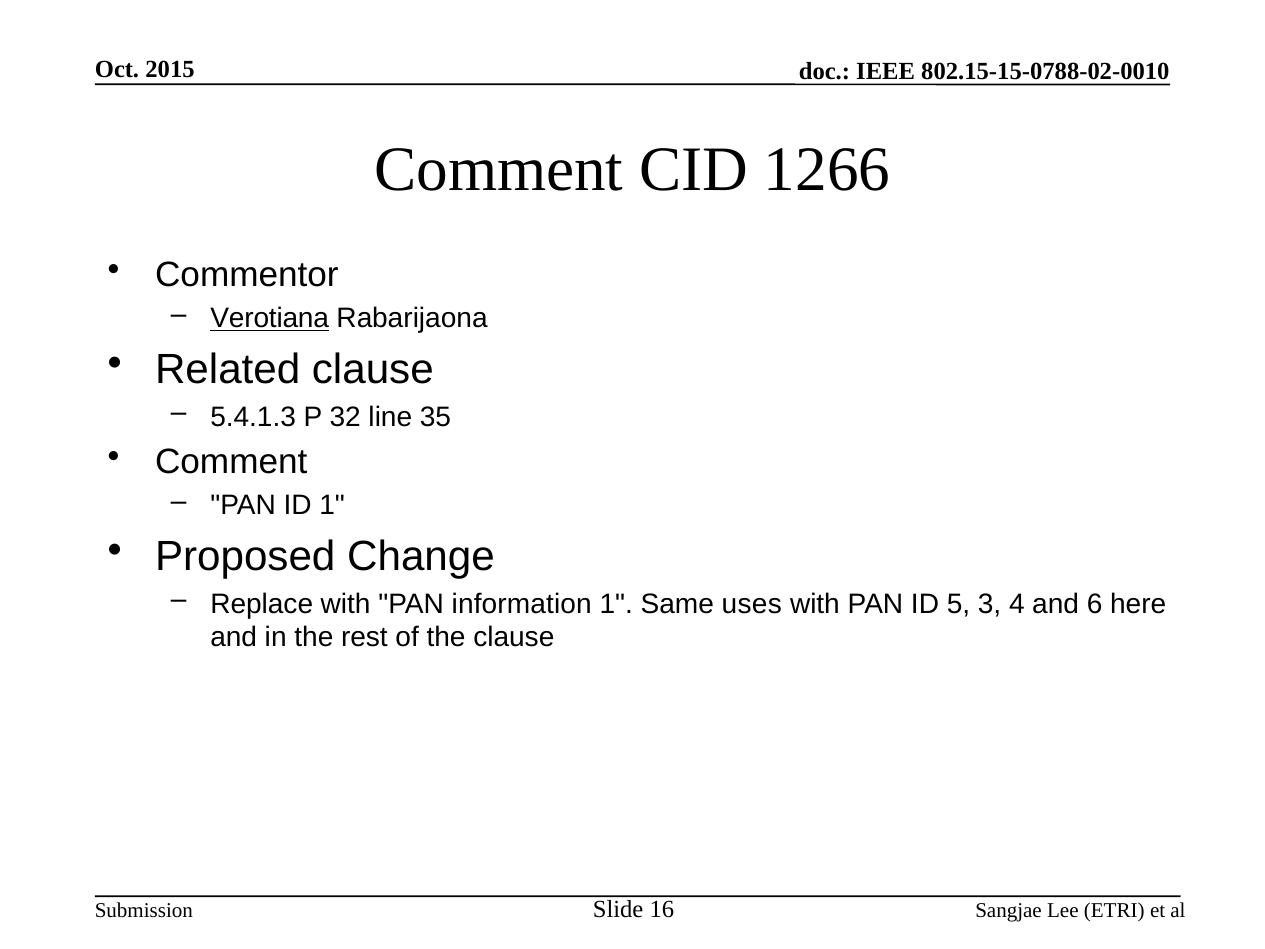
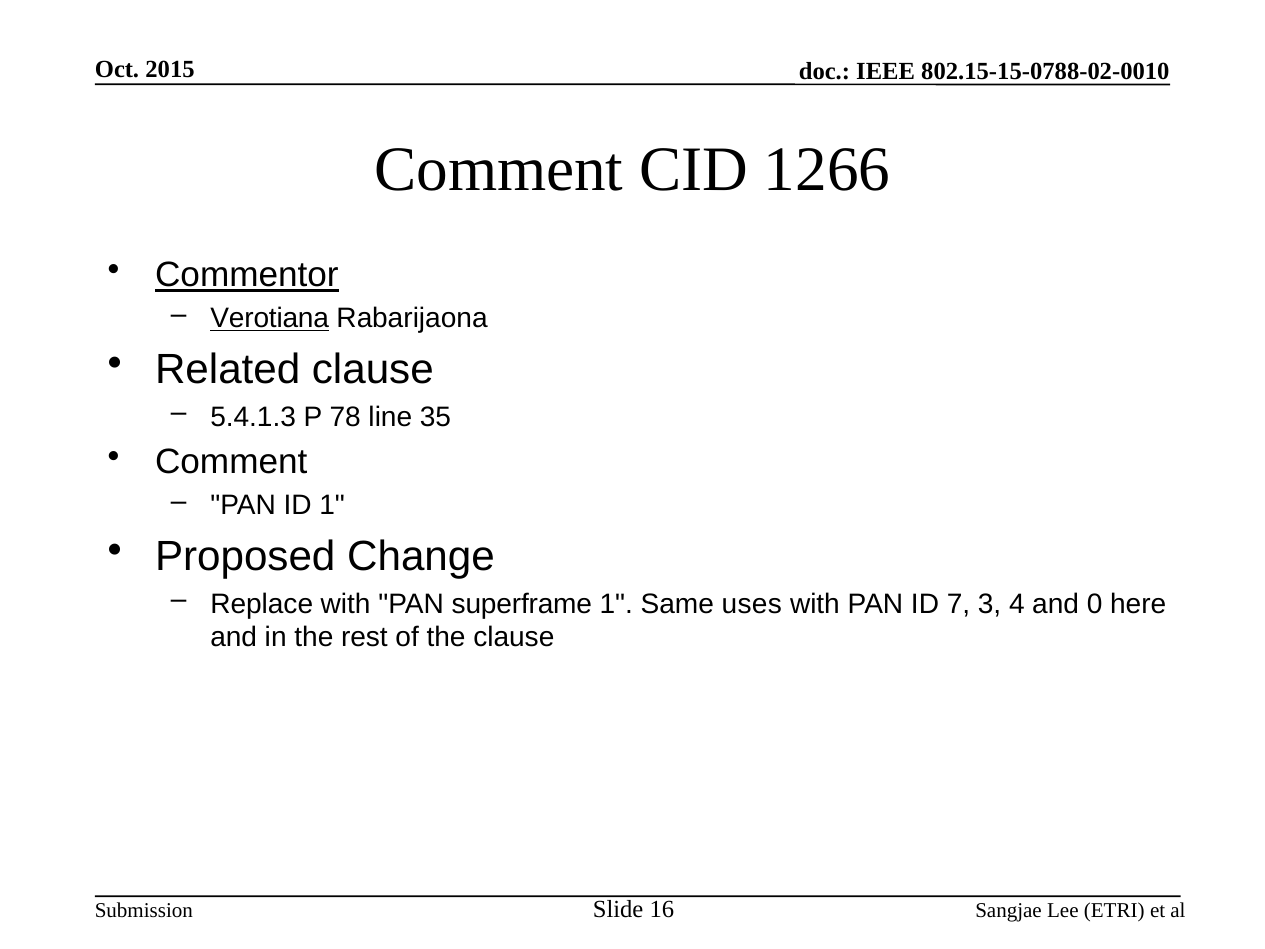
Commentor underline: none -> present (247, 275)
32: 32 -> 78 (345, 417)
information: information -> superframe (522, 604)
5: 5 -> 7 (958, 604)
6: 6 -> 0 (1095, 604)
